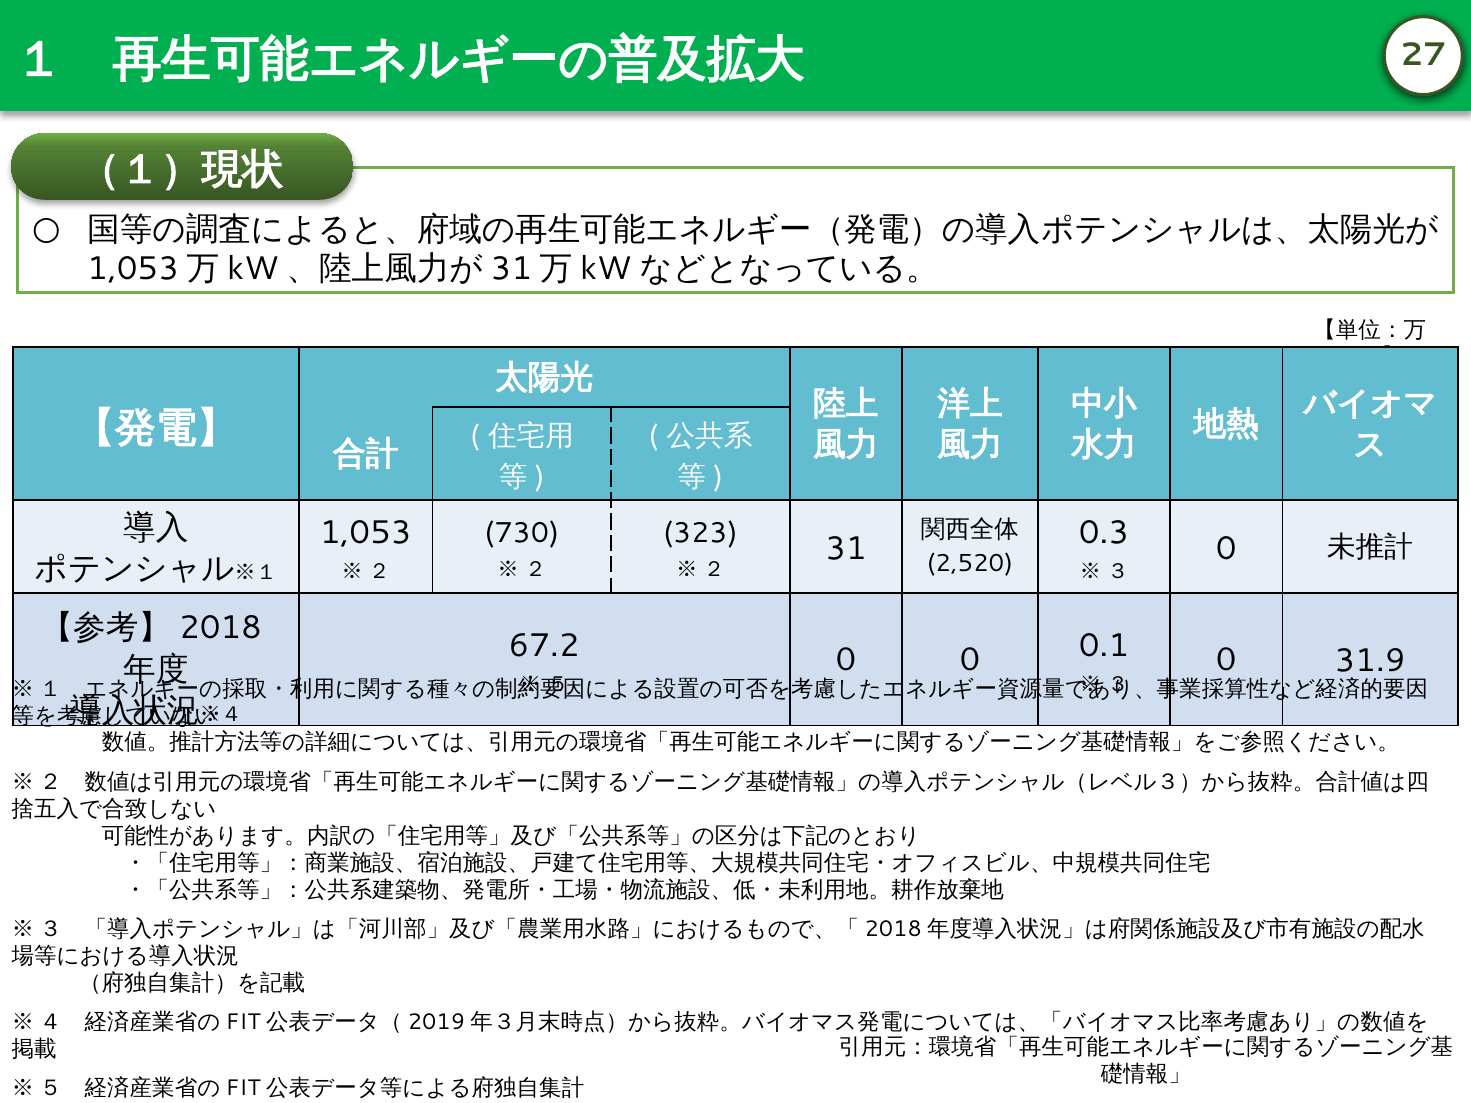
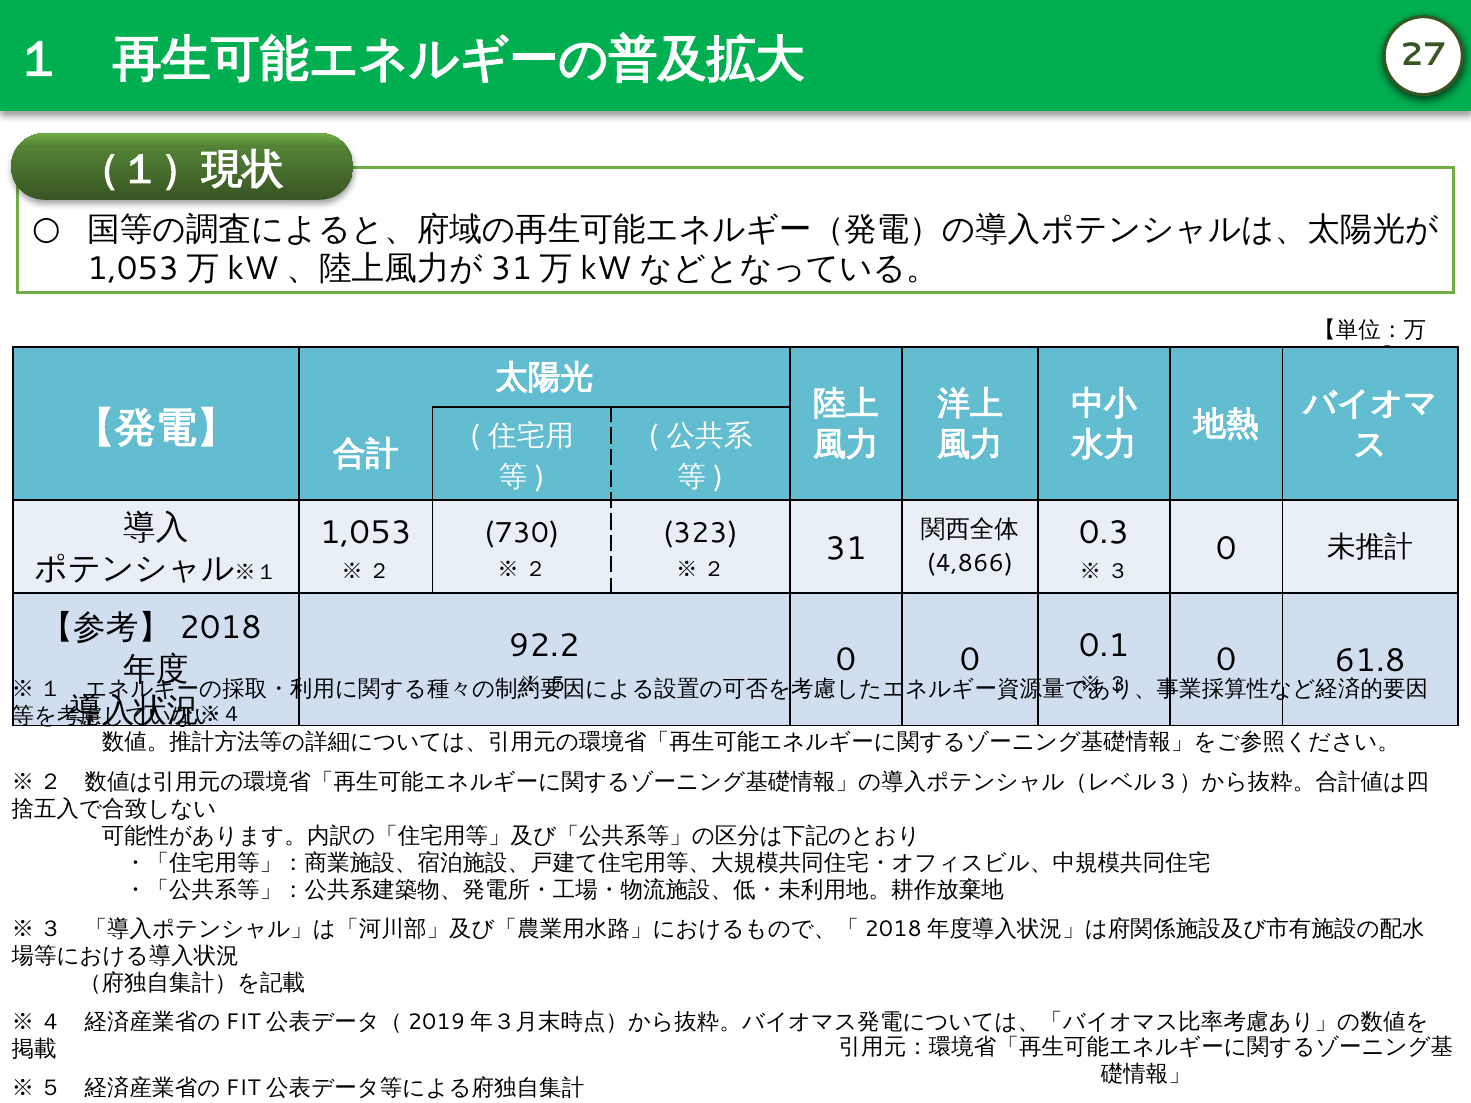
2,520: 2,520 -> 4,866 (970, 563)
67.2: 67.2 -> 92.2 (544, 646)
31.9: 31.9 -> 61.8 (1370, 661)
